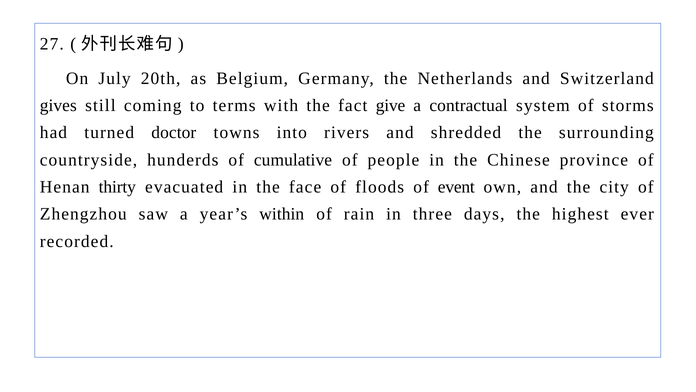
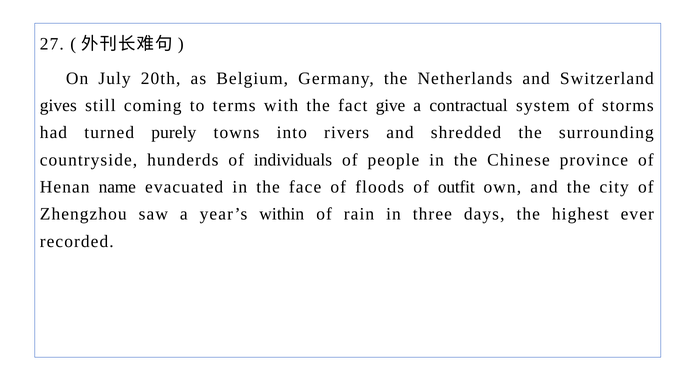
doctor: doctor -> purely (174, 133)
cumulative: cumulative -> individuals (293, 160)
thirty: thirty -> name (117, 187)
event: event -> outfit (456, 187)
